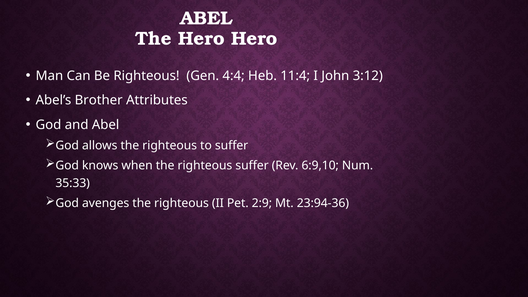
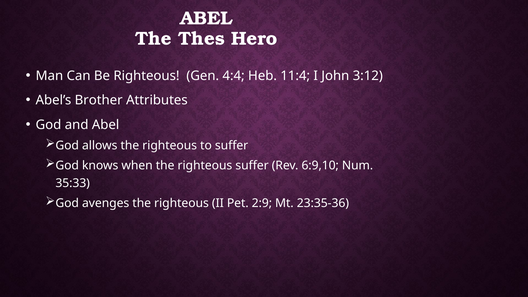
The Hero: Hero -> Thes (201, 39)
23:94-36: 23:94-36 -> 23:35-36 (323, 203)
